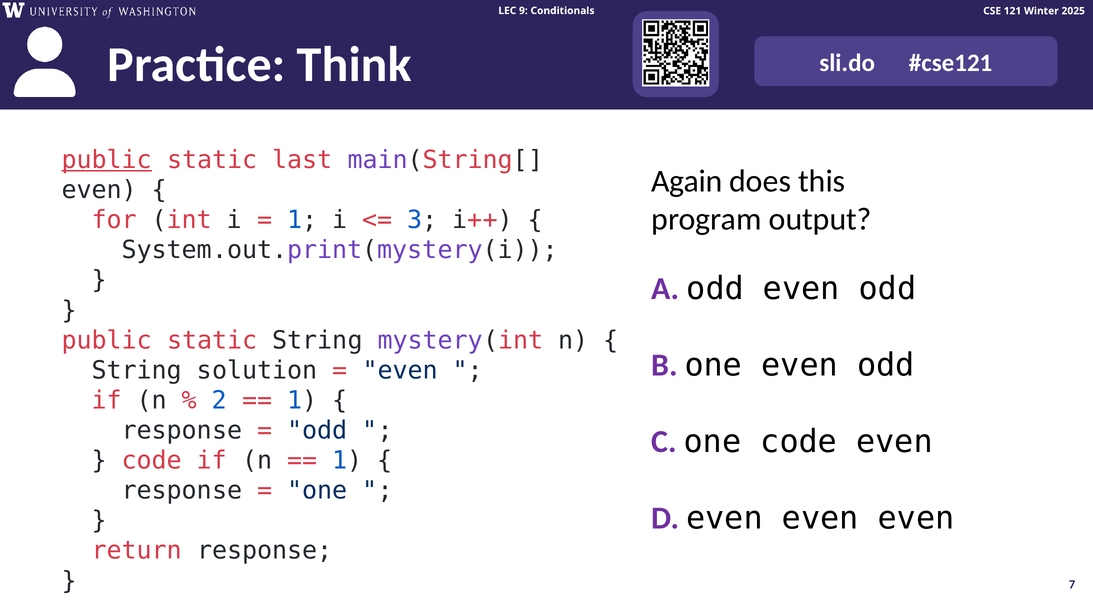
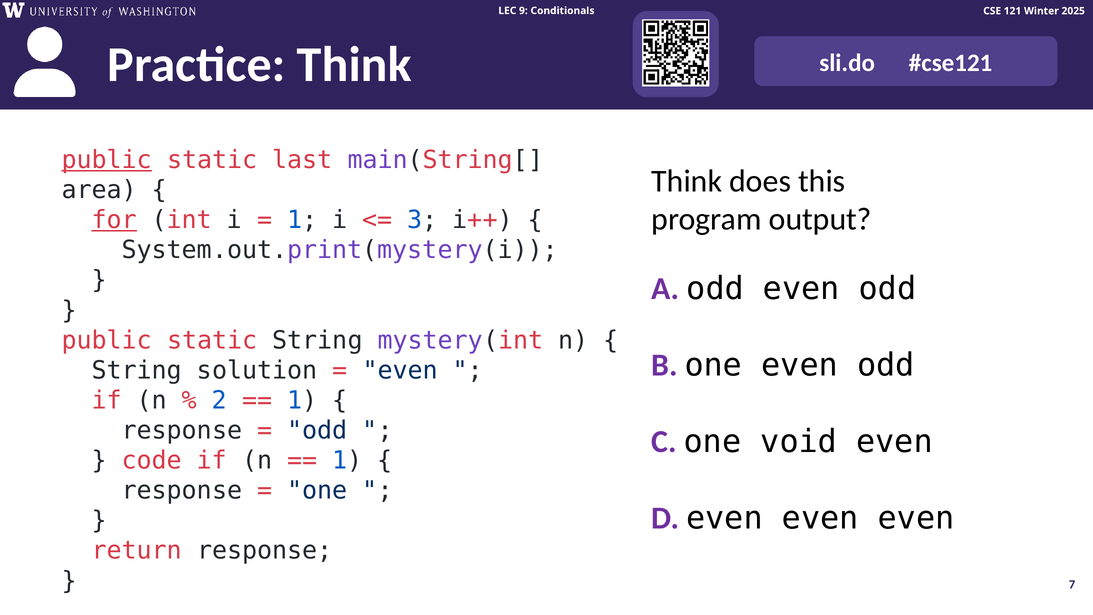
Again: Again -> Think (687, 181)
even: even -> area (99, 190)
for underline: none -> present (114, 220)
one code: code -> void (799, 442)
